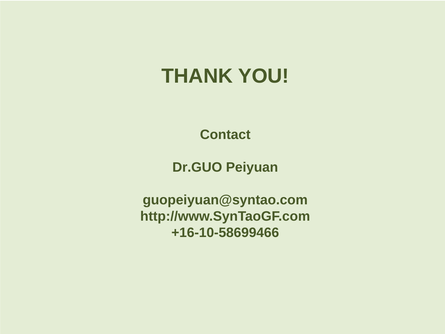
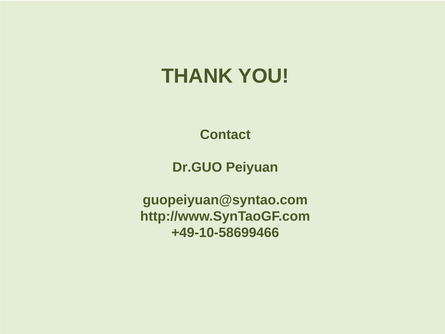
+16-10-58699466: +16-10-58699466 -> +49-10-58699466 (225, 232)
